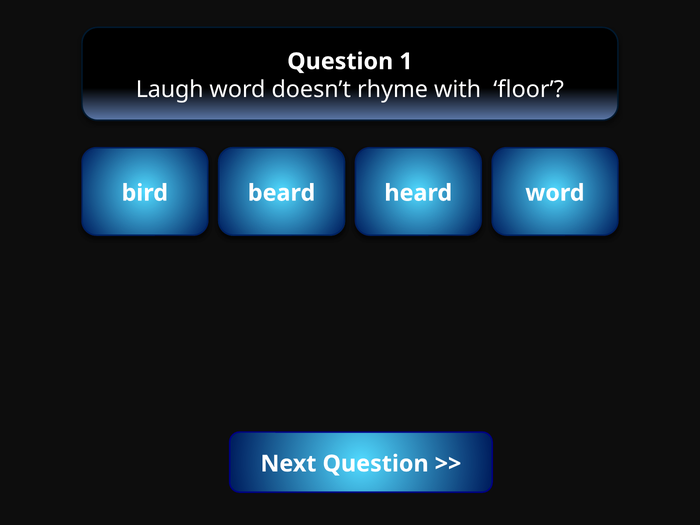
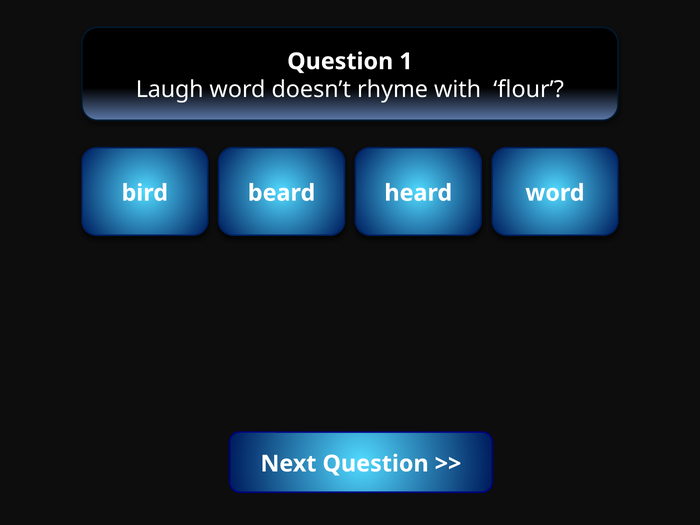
floor: floor -> flour (529, 89)
